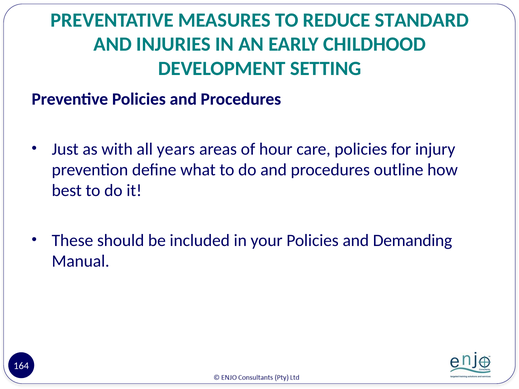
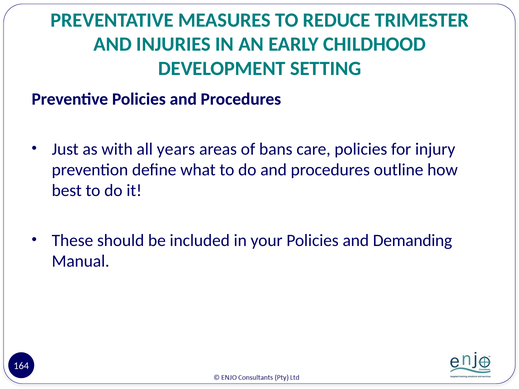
STANDARD: STANDARD -> TRIMESTER (422, 20)
hour: hour -> bans (276, 149)
